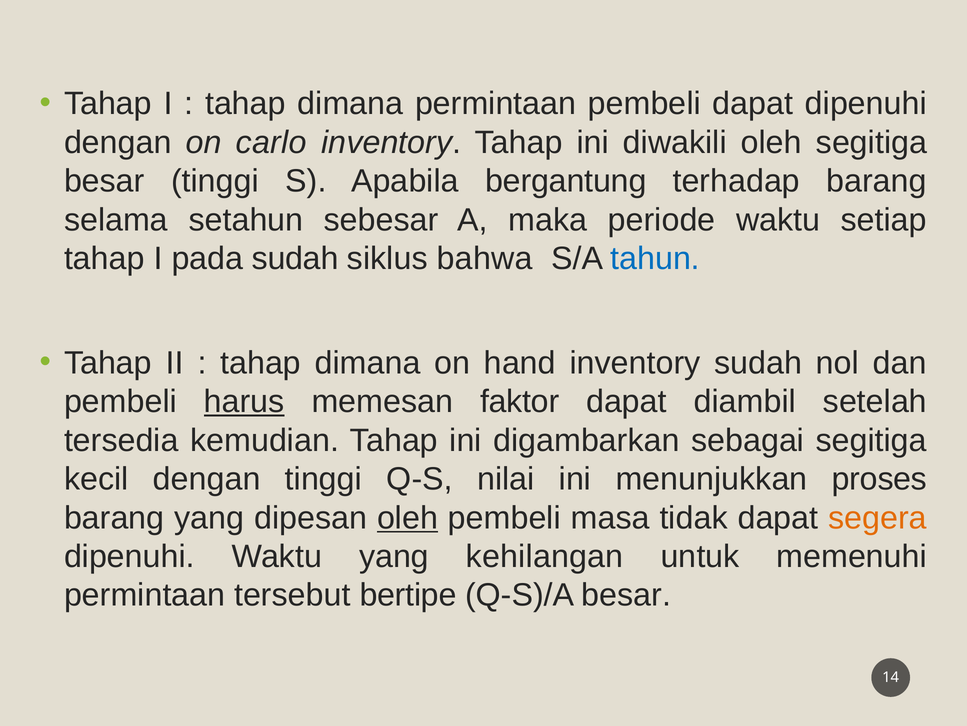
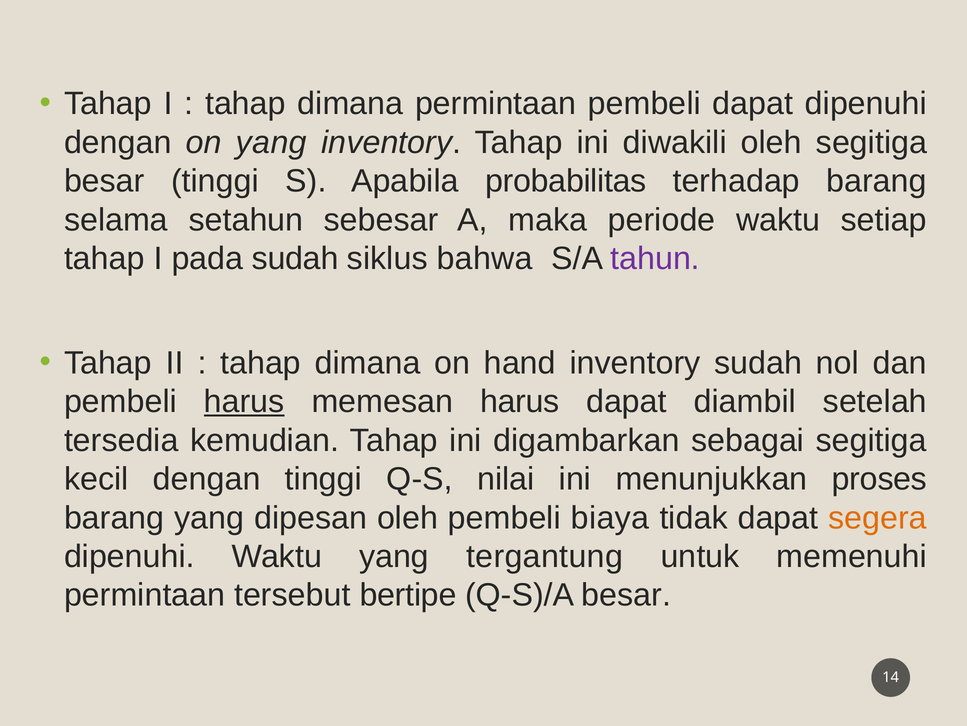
on carlo: carlo -> yang (271, 142)
bergantung: bergantung -> probabilitas (566, 181)
tahun colour: blue -> purple (655, 258)
memesan faktor: faktor -> harus (520, 401)
oleh underline: present -> none (408, 517)
masa: masa -> biaya (610, 517)
kehilangan: kehilangan -> tergantung (545, 556)
